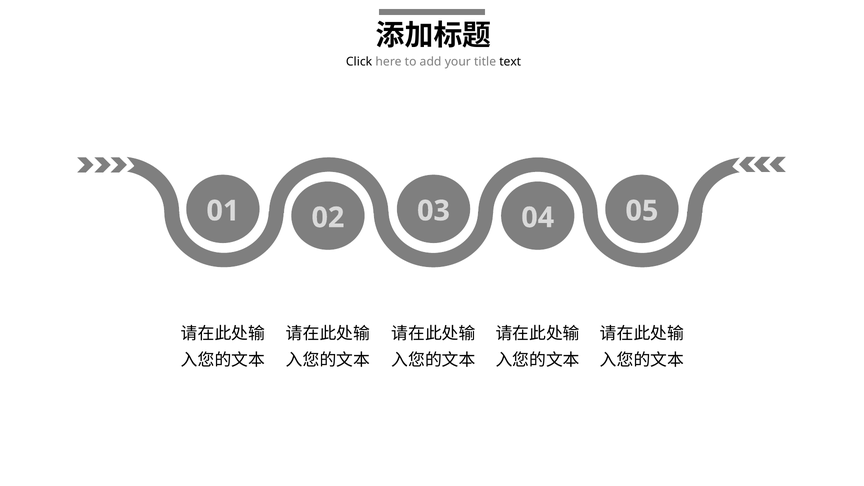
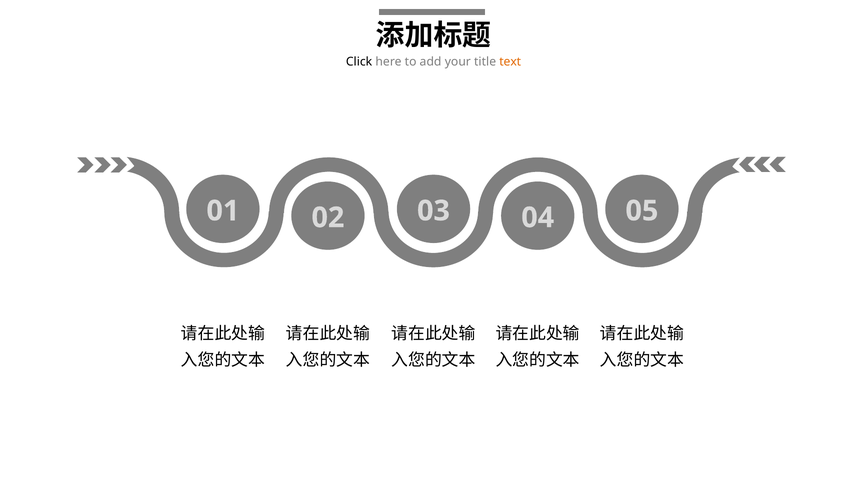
text colour: black -> orange (510, 62)
